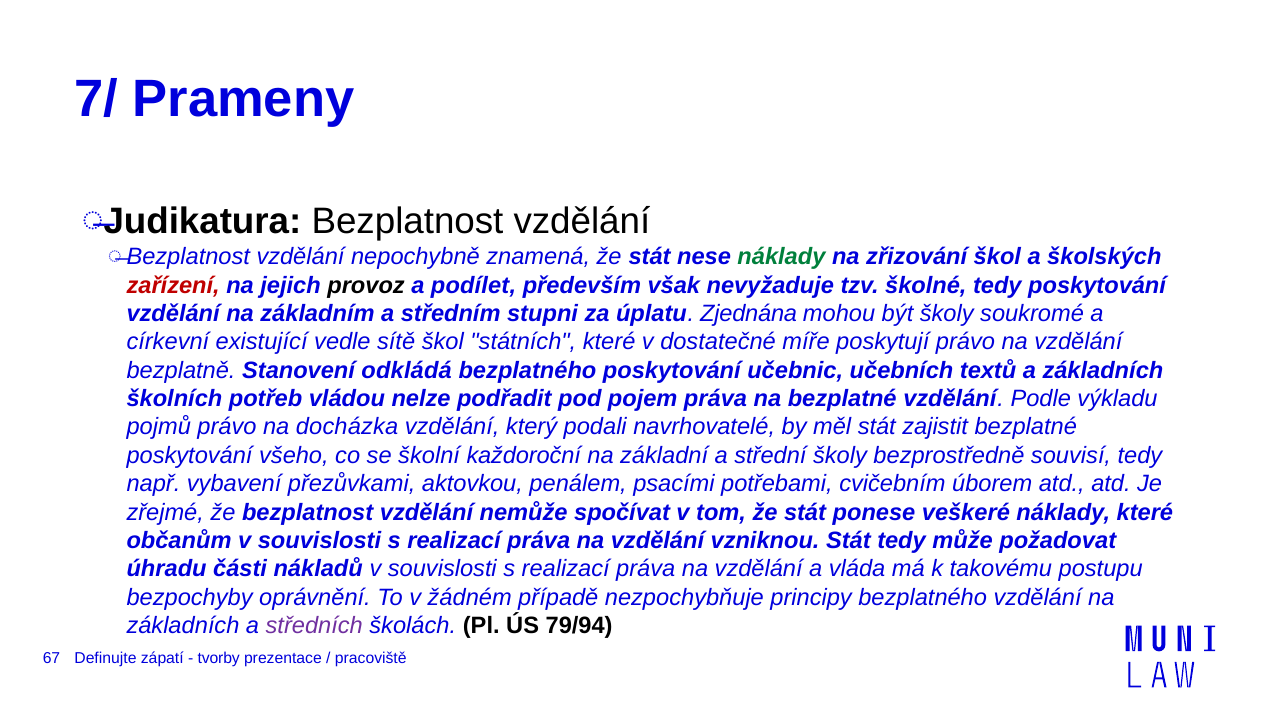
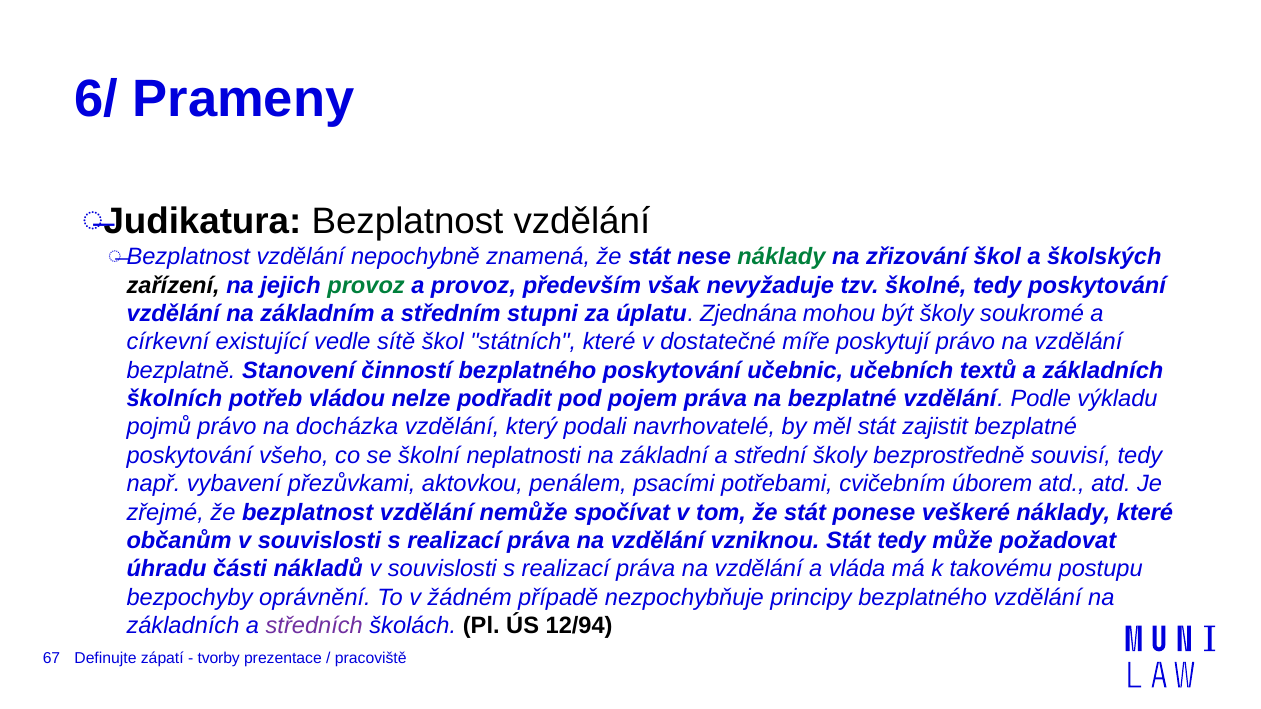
7/: 7/ -> 6/ (96, 99)
zařízení colour: red -> black (173, 285)
provoz colour: black -> green (366, 285)
a podílet: podílet -> provoz (473, 285)
odkládá: odkládá -> činností (407, 371)
každoroční: každoroční -> neplatnosti (524, 456)
79/94: 79/94 -> 12/94 (579, 626)
